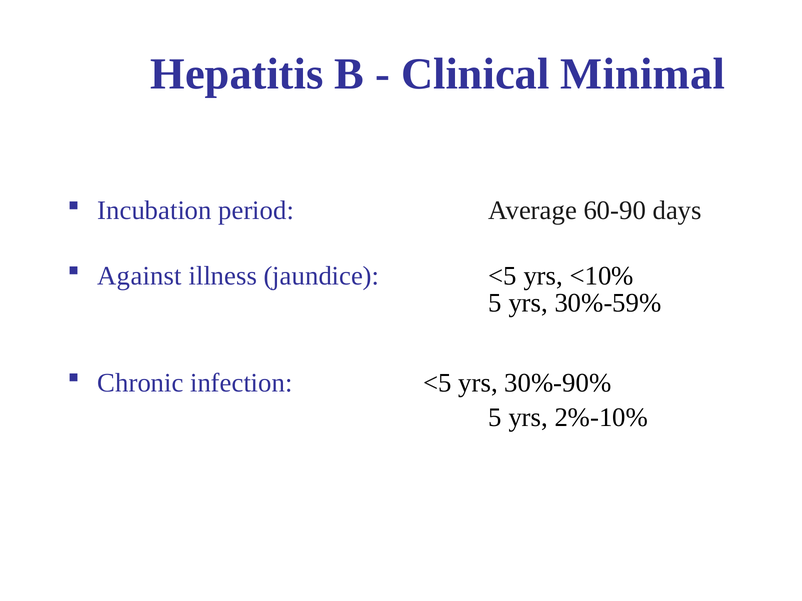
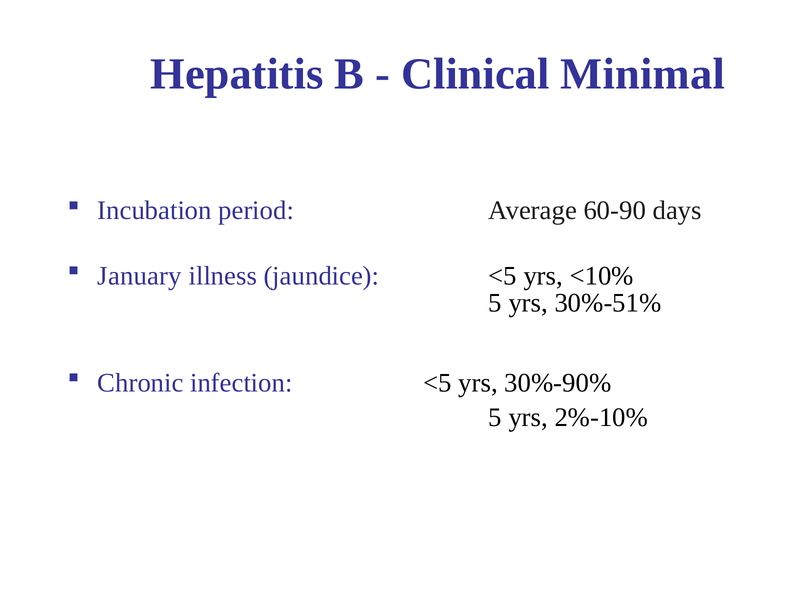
Against: Against -> January (140, 276)
30%-59%: 30%-59% -> 30%-51% (608, 303)
